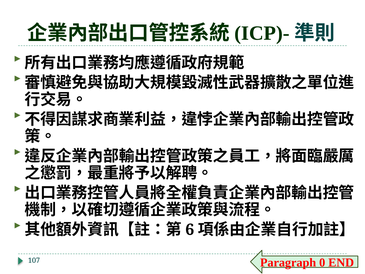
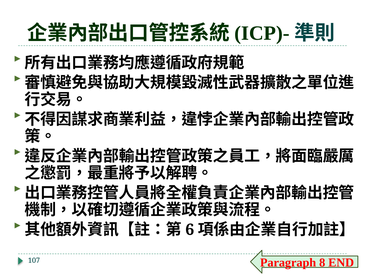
0: 0 -> 8 (322, 262)
